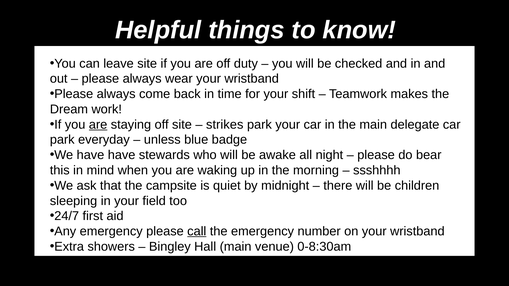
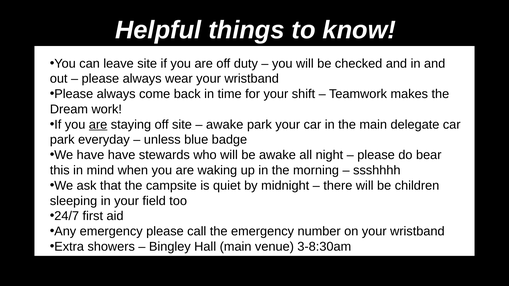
strikes: strikes -> awake (225, 125)
call underline: present -> none (197, 232)
0-8:30am: 0-8:30am -> 3-8:30am (324, 247)
